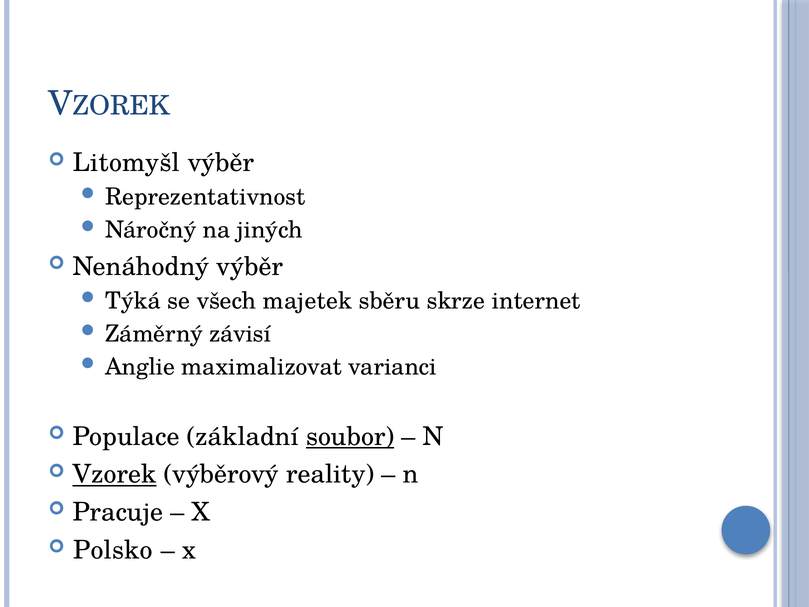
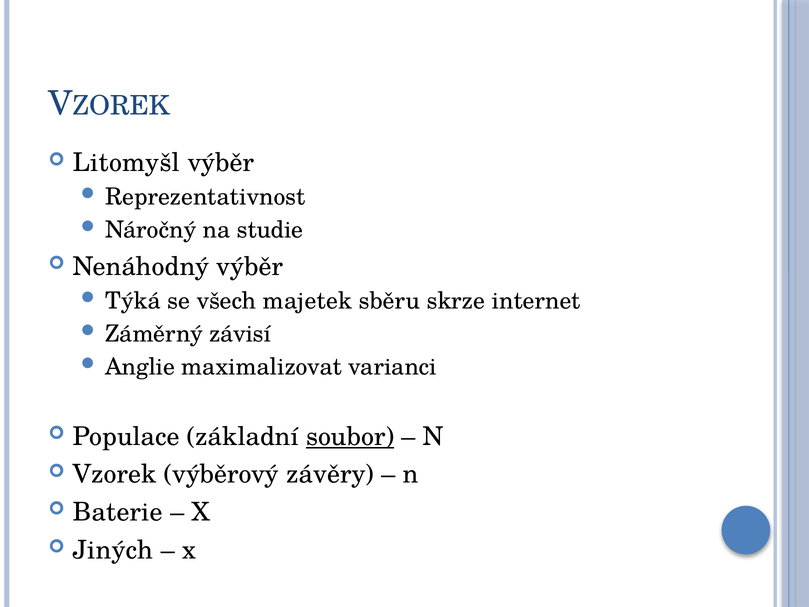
jiných: jiných -> studie (270, 230)
Vzorek underline: present -> none (115, 474)
reality: reality -> závěry (330, 474)
Pracuje: Pracuje -> Baterie (118, 512)
Polsko: Polsko -> Jiných (113, 550)
